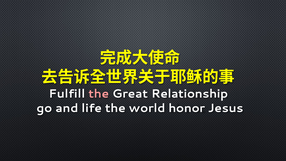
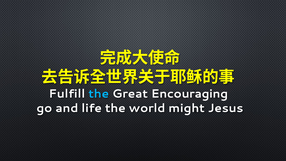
the colour: pink -> light blue (99, 94)
Relationship: Relationship -> Encouraging (190, 94)
honor: honor -> might (187, 108)
